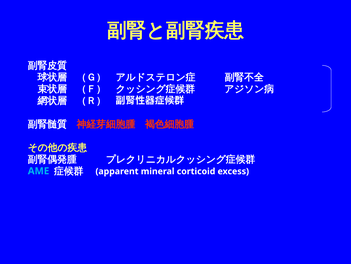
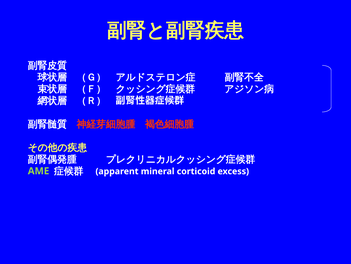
AME colour: light blue -> light green (39, 171)
